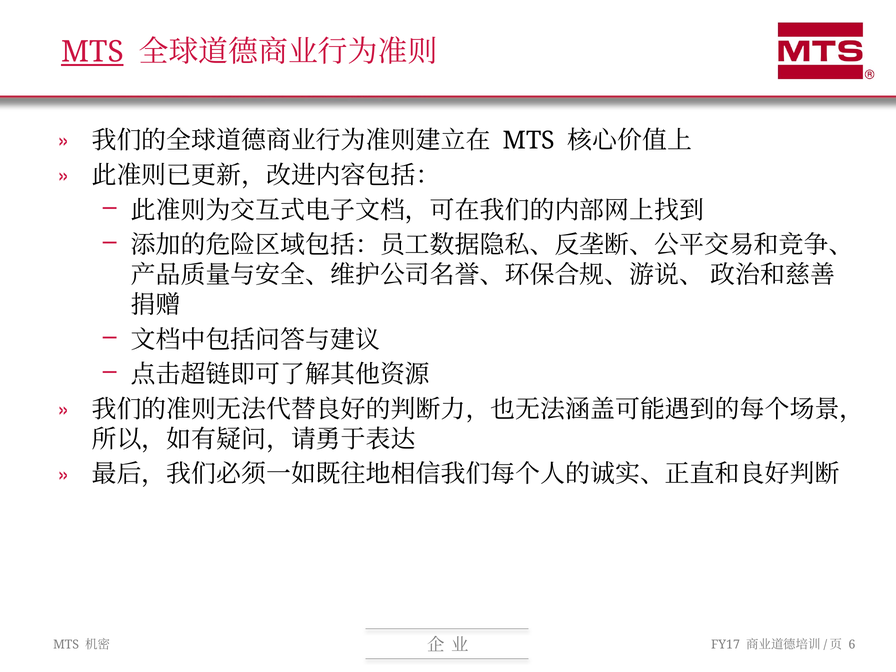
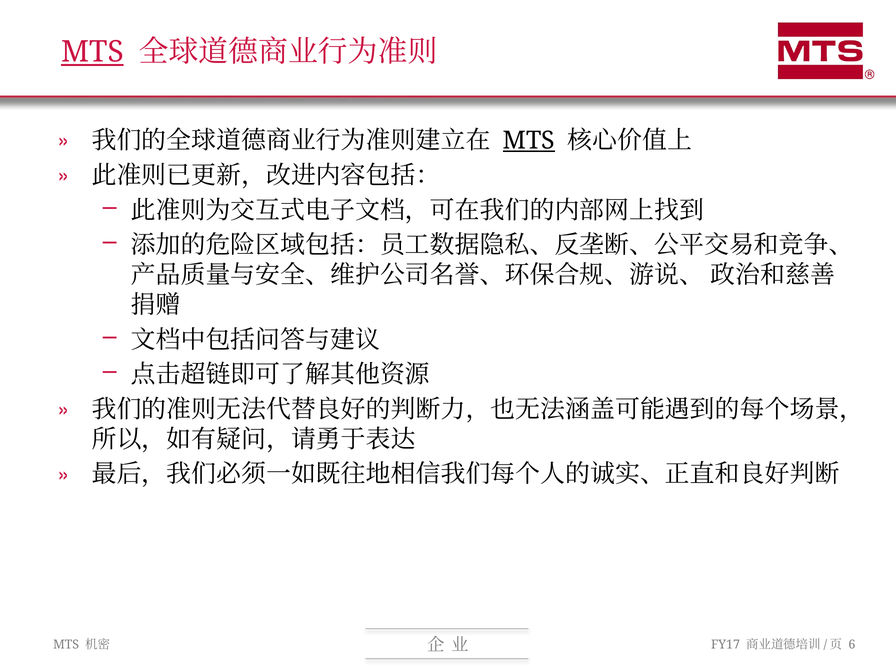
MTS underline: none -> present (529, 141)
